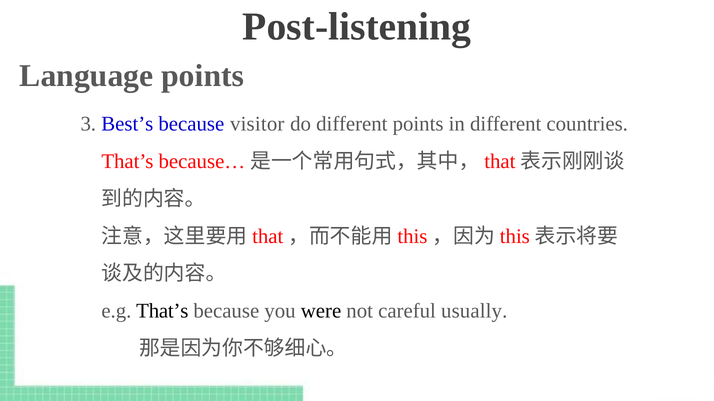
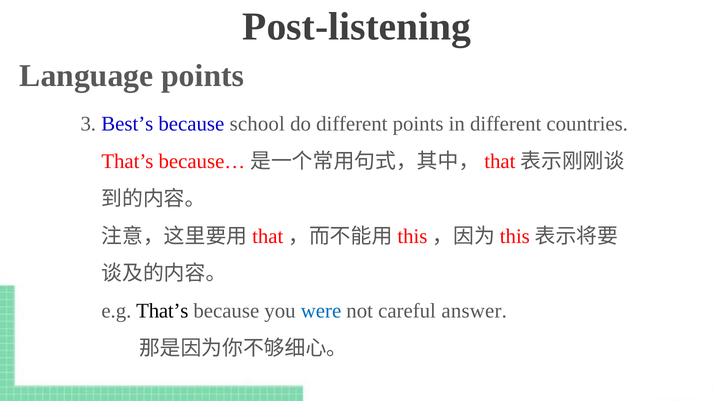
visitor: visitor -> school (257, 124)
were colour: black -> blue (321, 312)
usually: usually -> answer (474, 312)
